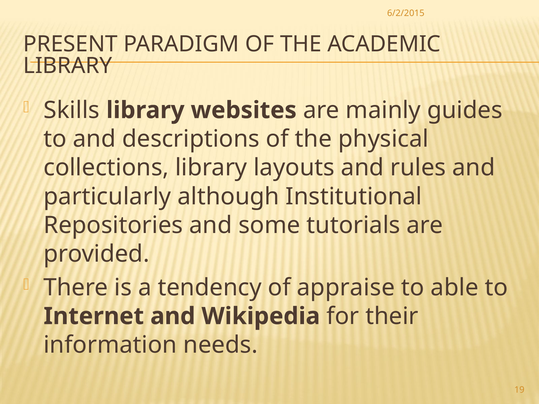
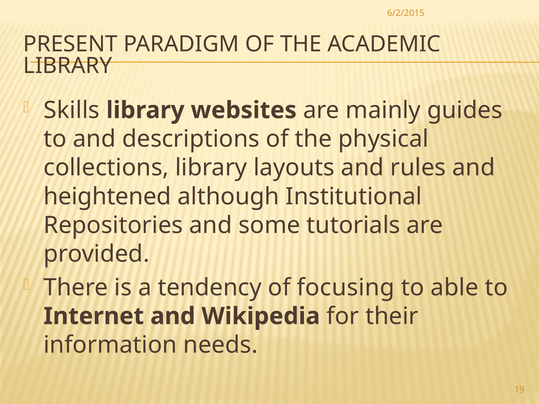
particularly: particularly -> heightened (107, 197)
appraise: appraise -> focusing (346, 288)
